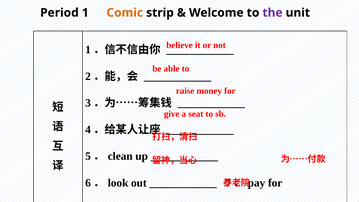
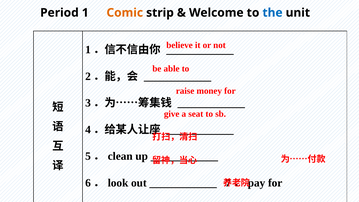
the colour: purple -> blue (273, 13)
